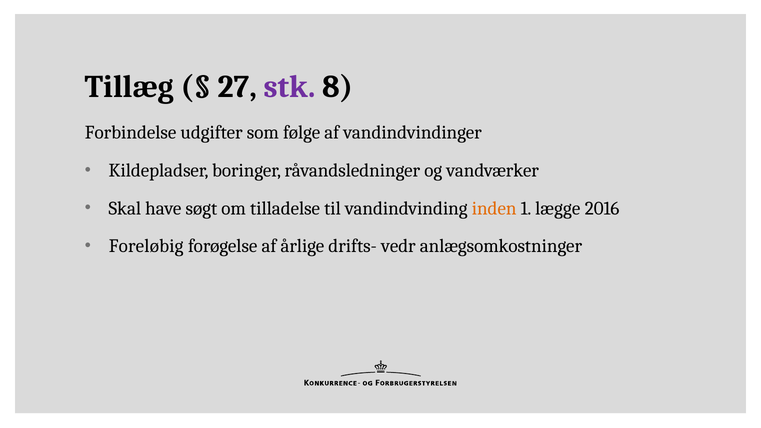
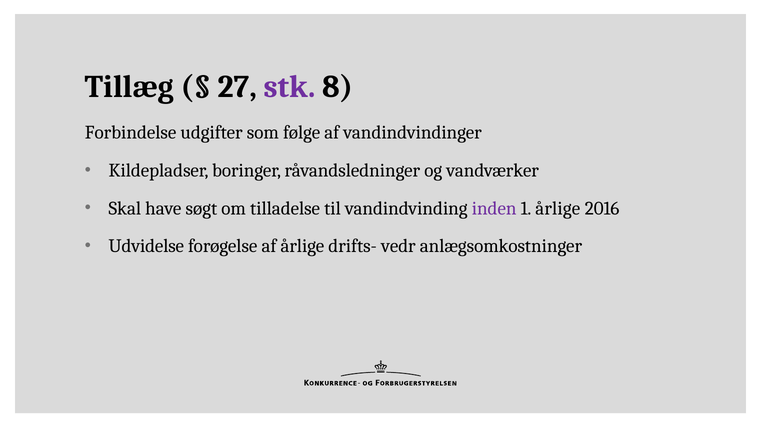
inden colour: orange -> purple (494, 208)
1 lægge: lægge -> årlige (558, 208)
Foreløbig: Foreløbig -> Udvidelse (146, 246)
